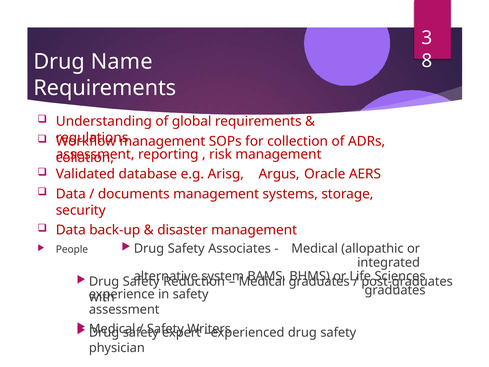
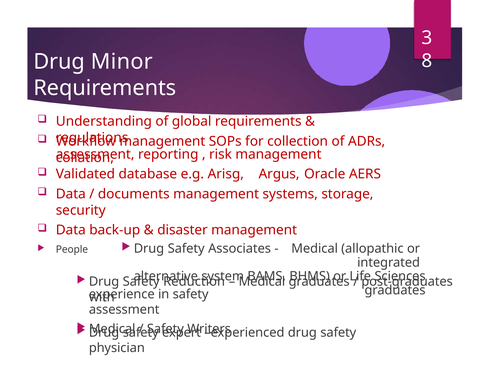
Name: Name -> Minor (122, 62)
